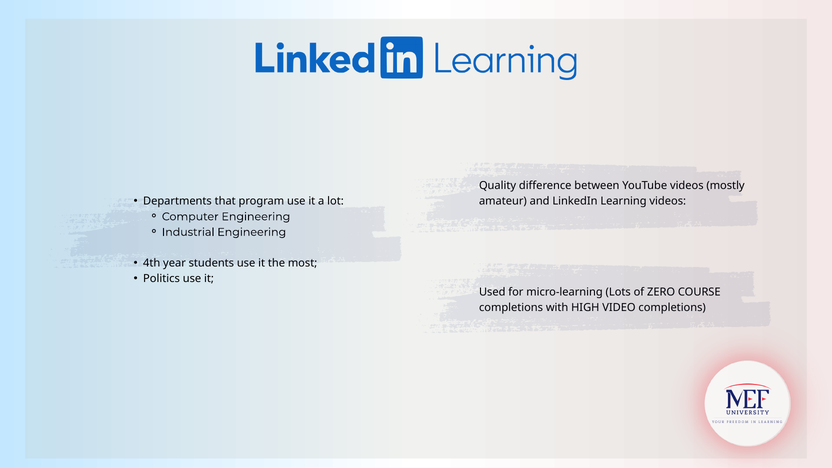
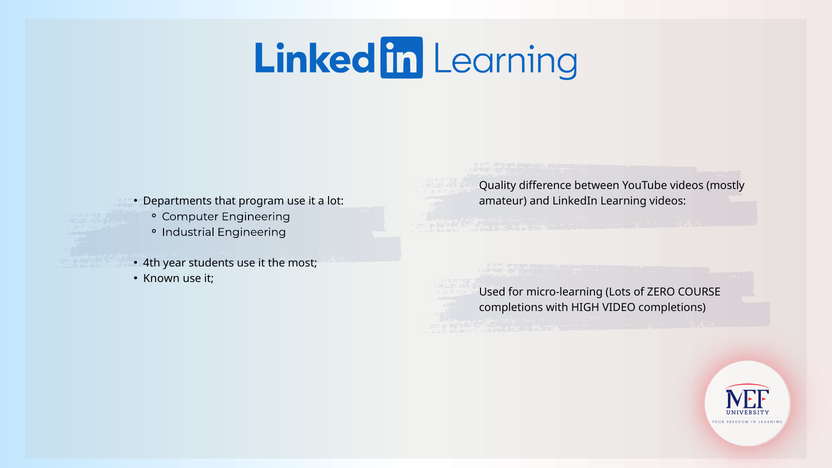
Politics: Politics -> Known (161, 279)
